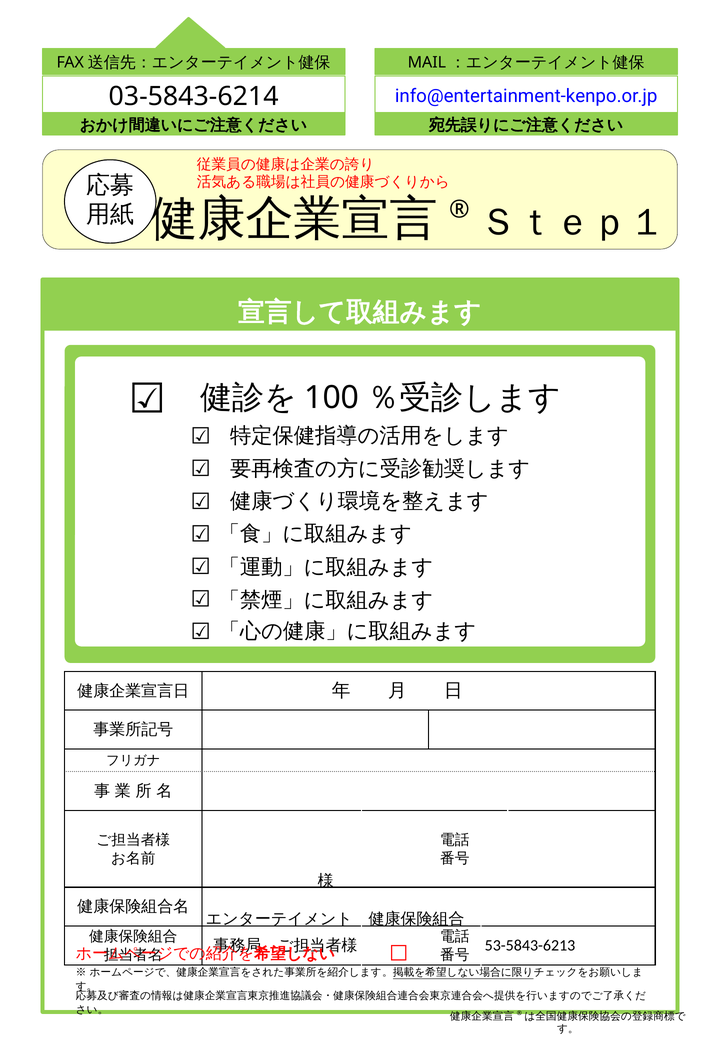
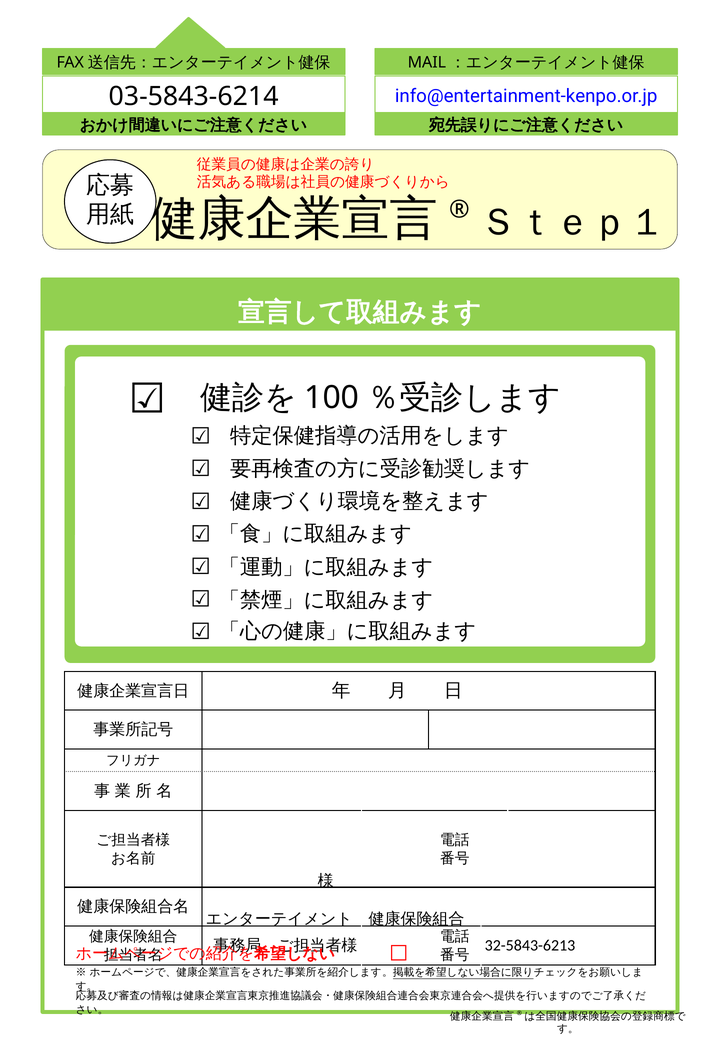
53-5843-6213: 53-5843-6213 -> 32-5843-6213 (530, 947)
